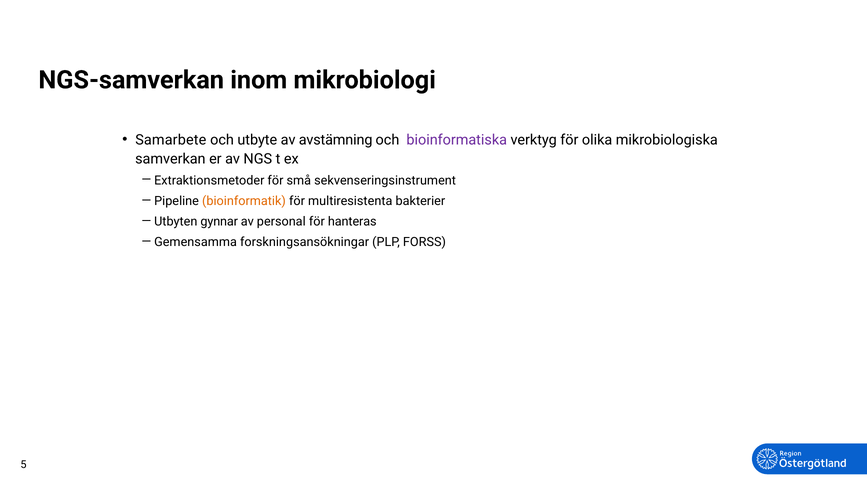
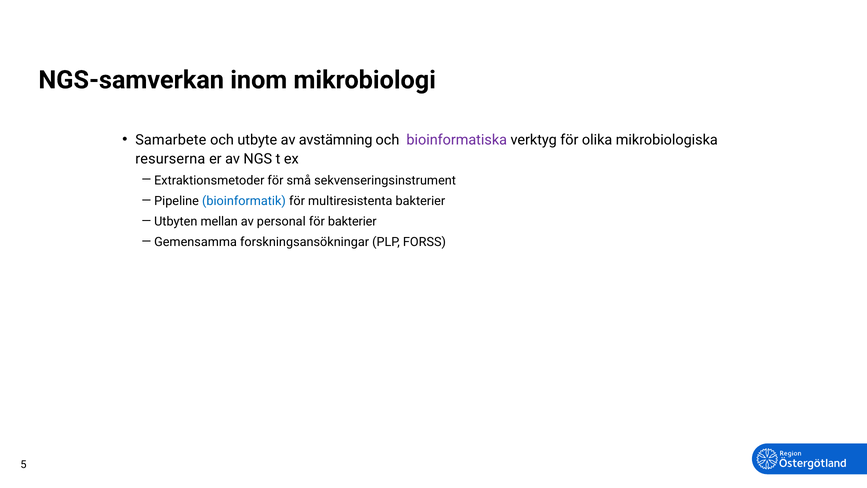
samverkan: samverkan -> resurserna (170, 159)
bioinformatik colour: orange -> blue (244, 201)
gynnar: gynnar -> mellan (219, 222)
för hanteras: hanteras -> bakterier (352, 222)
